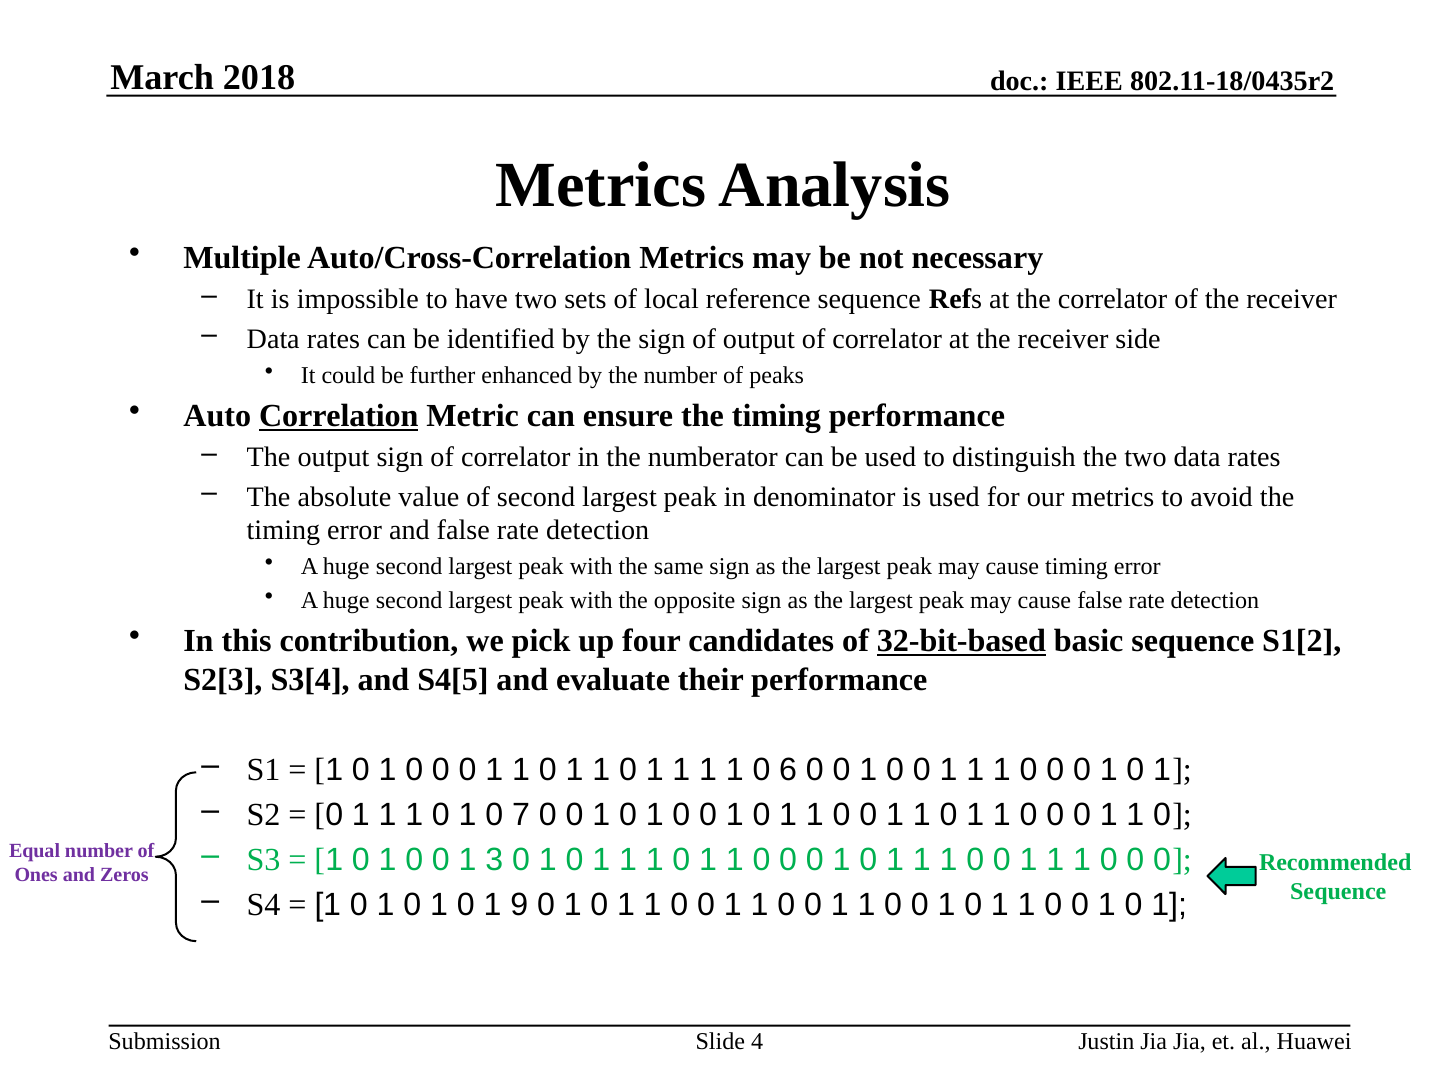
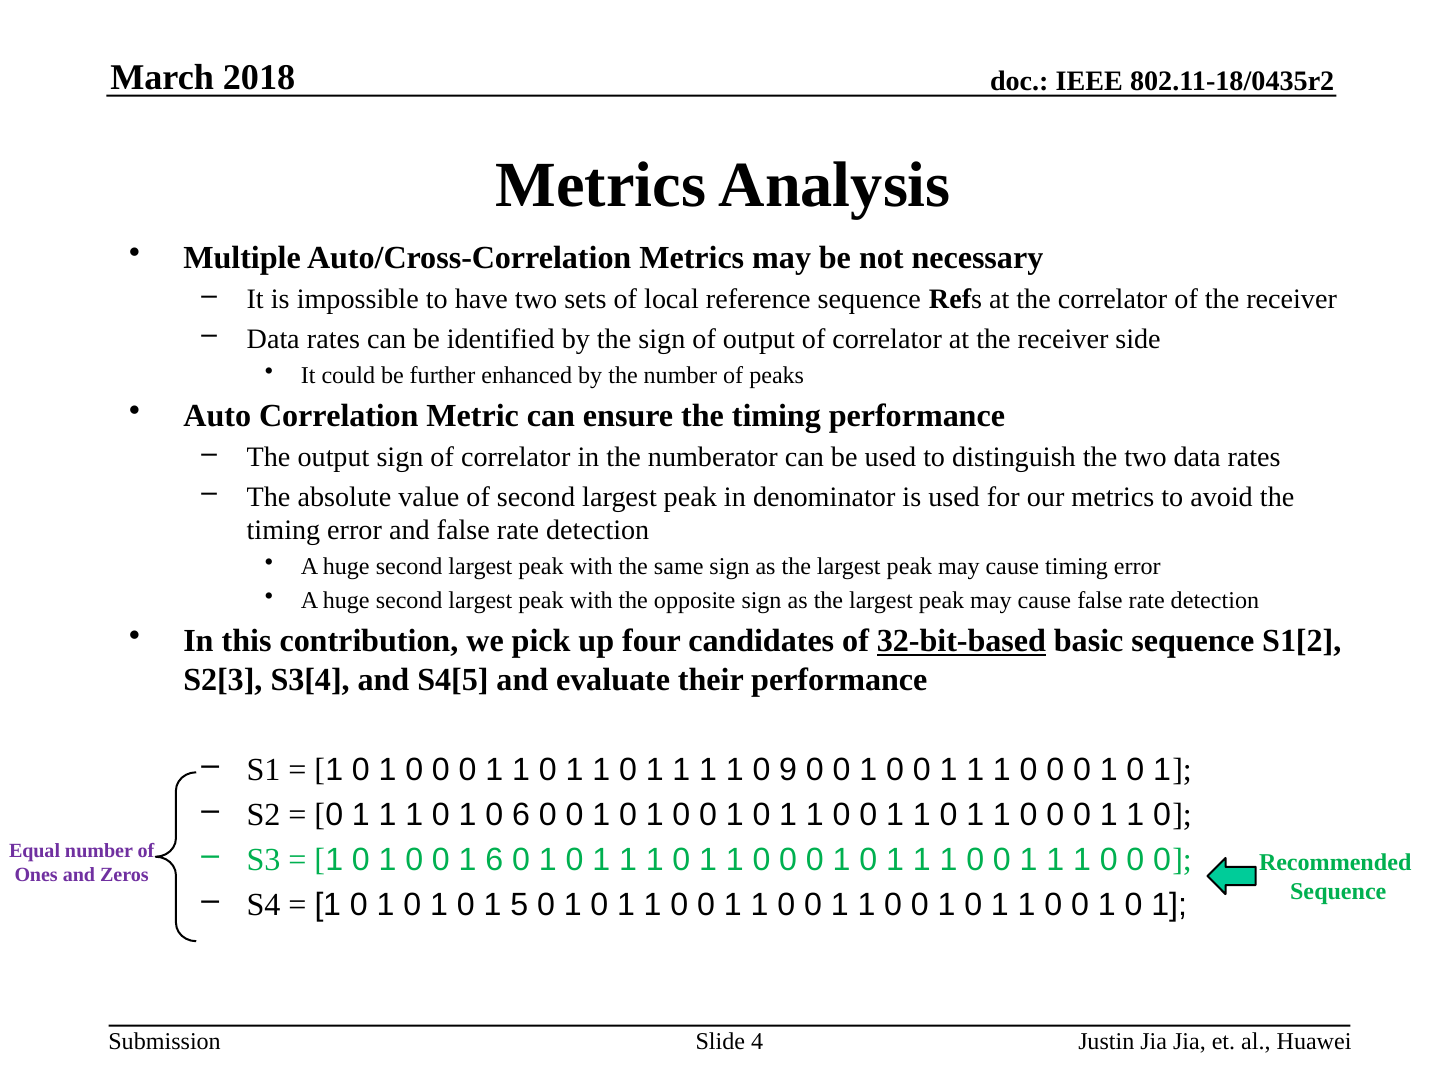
Correlation underline: present -> none (339, 416)
6: 6 -> 9 (788, 769)
0 7: 7 -> 6 (521, 814)
1 3: 3 -> 6 (494, 859)
9: 9 -> 5 (519, 904)
